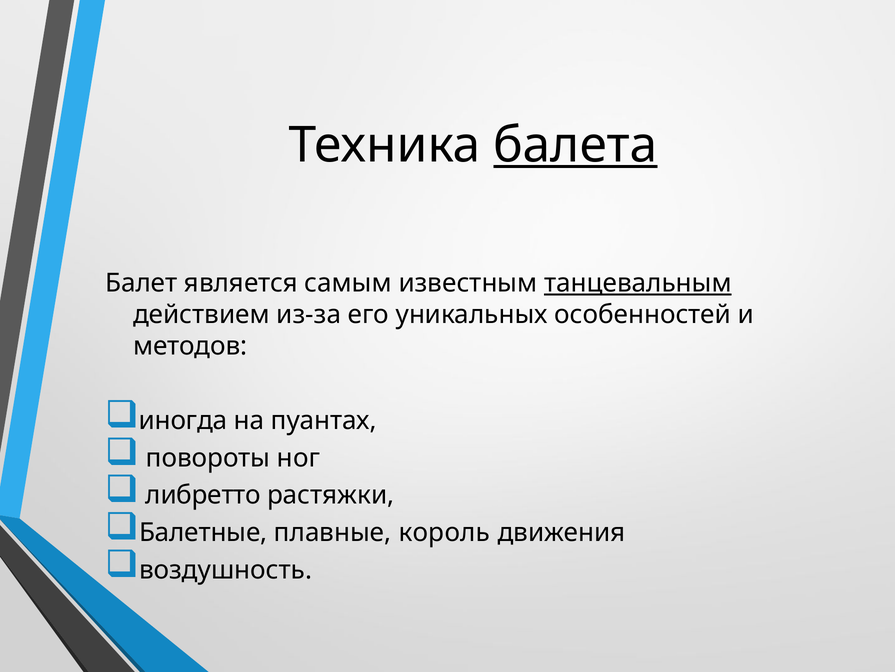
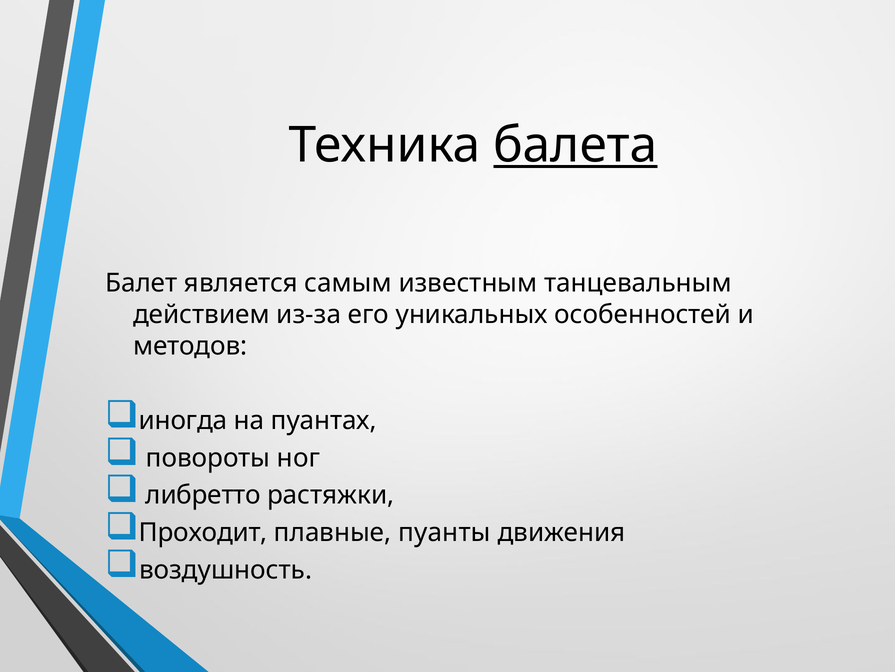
танцевальным underline: present -> none (638, 283)
Балетные: Балетные -> Проходит (203, 532)
король: король -> пуанты (444, 532)
